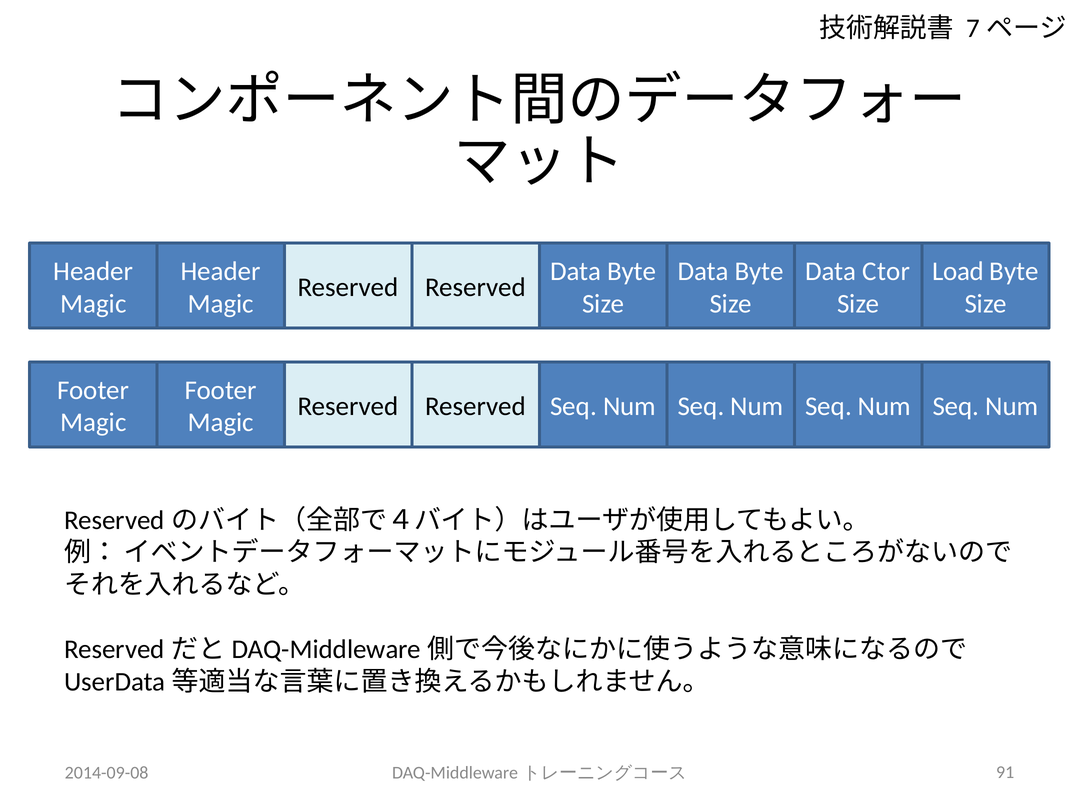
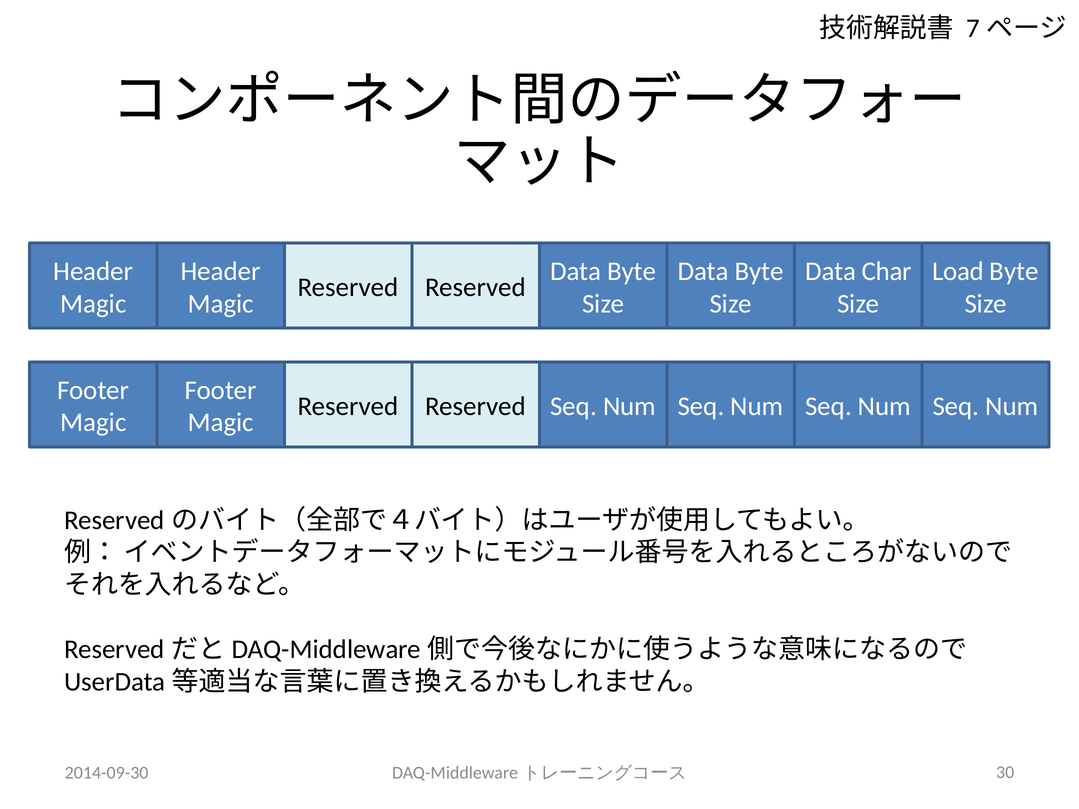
Ctor: Ctor -> Char (887, 271)
2014-09-08: 2014-09-08 -> 2014-09-30 (107, 773)
91: 91 -> 30 (1005, 773)
